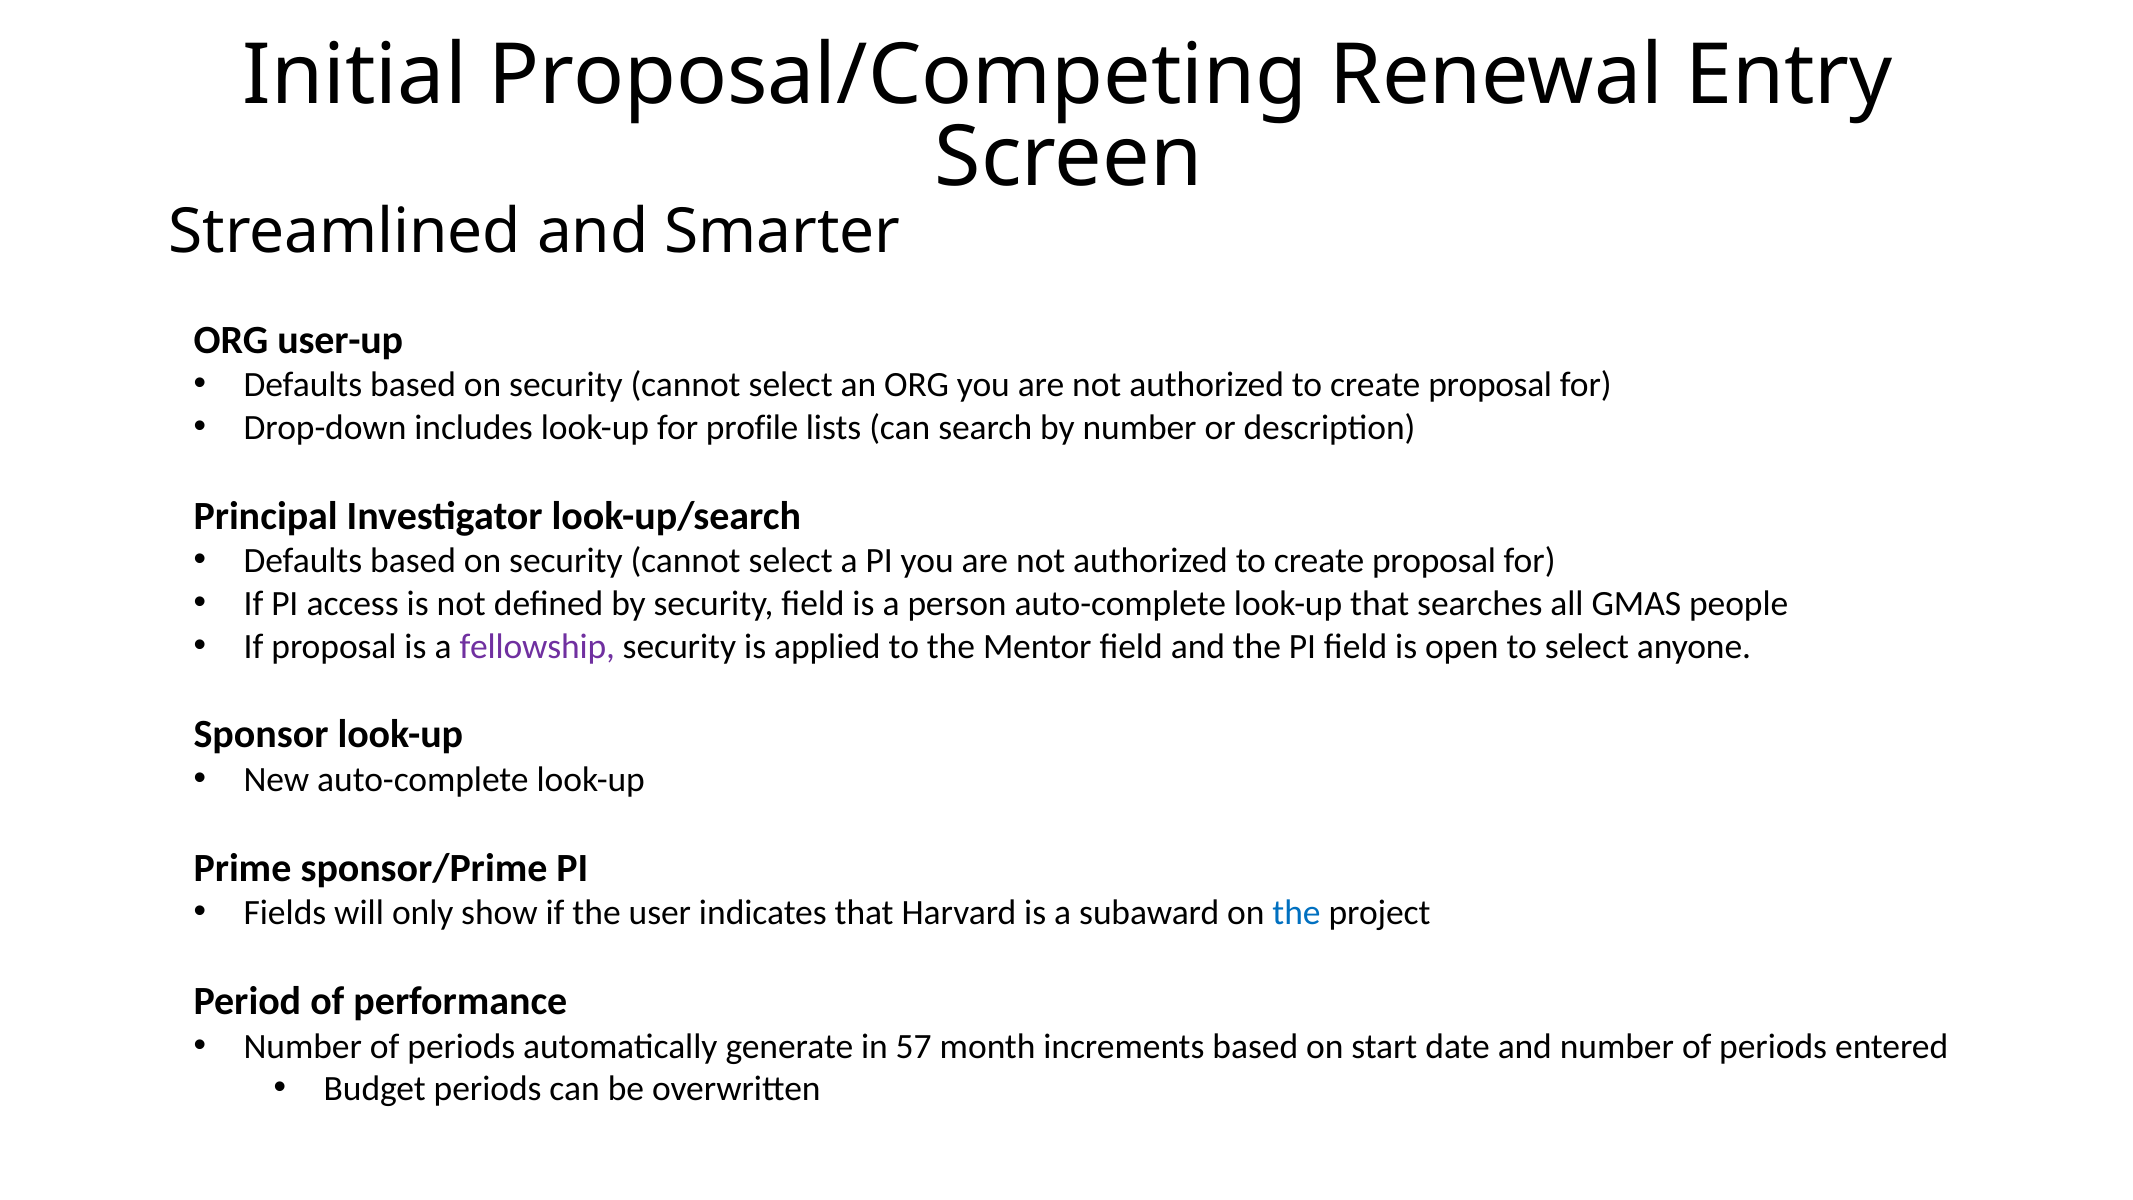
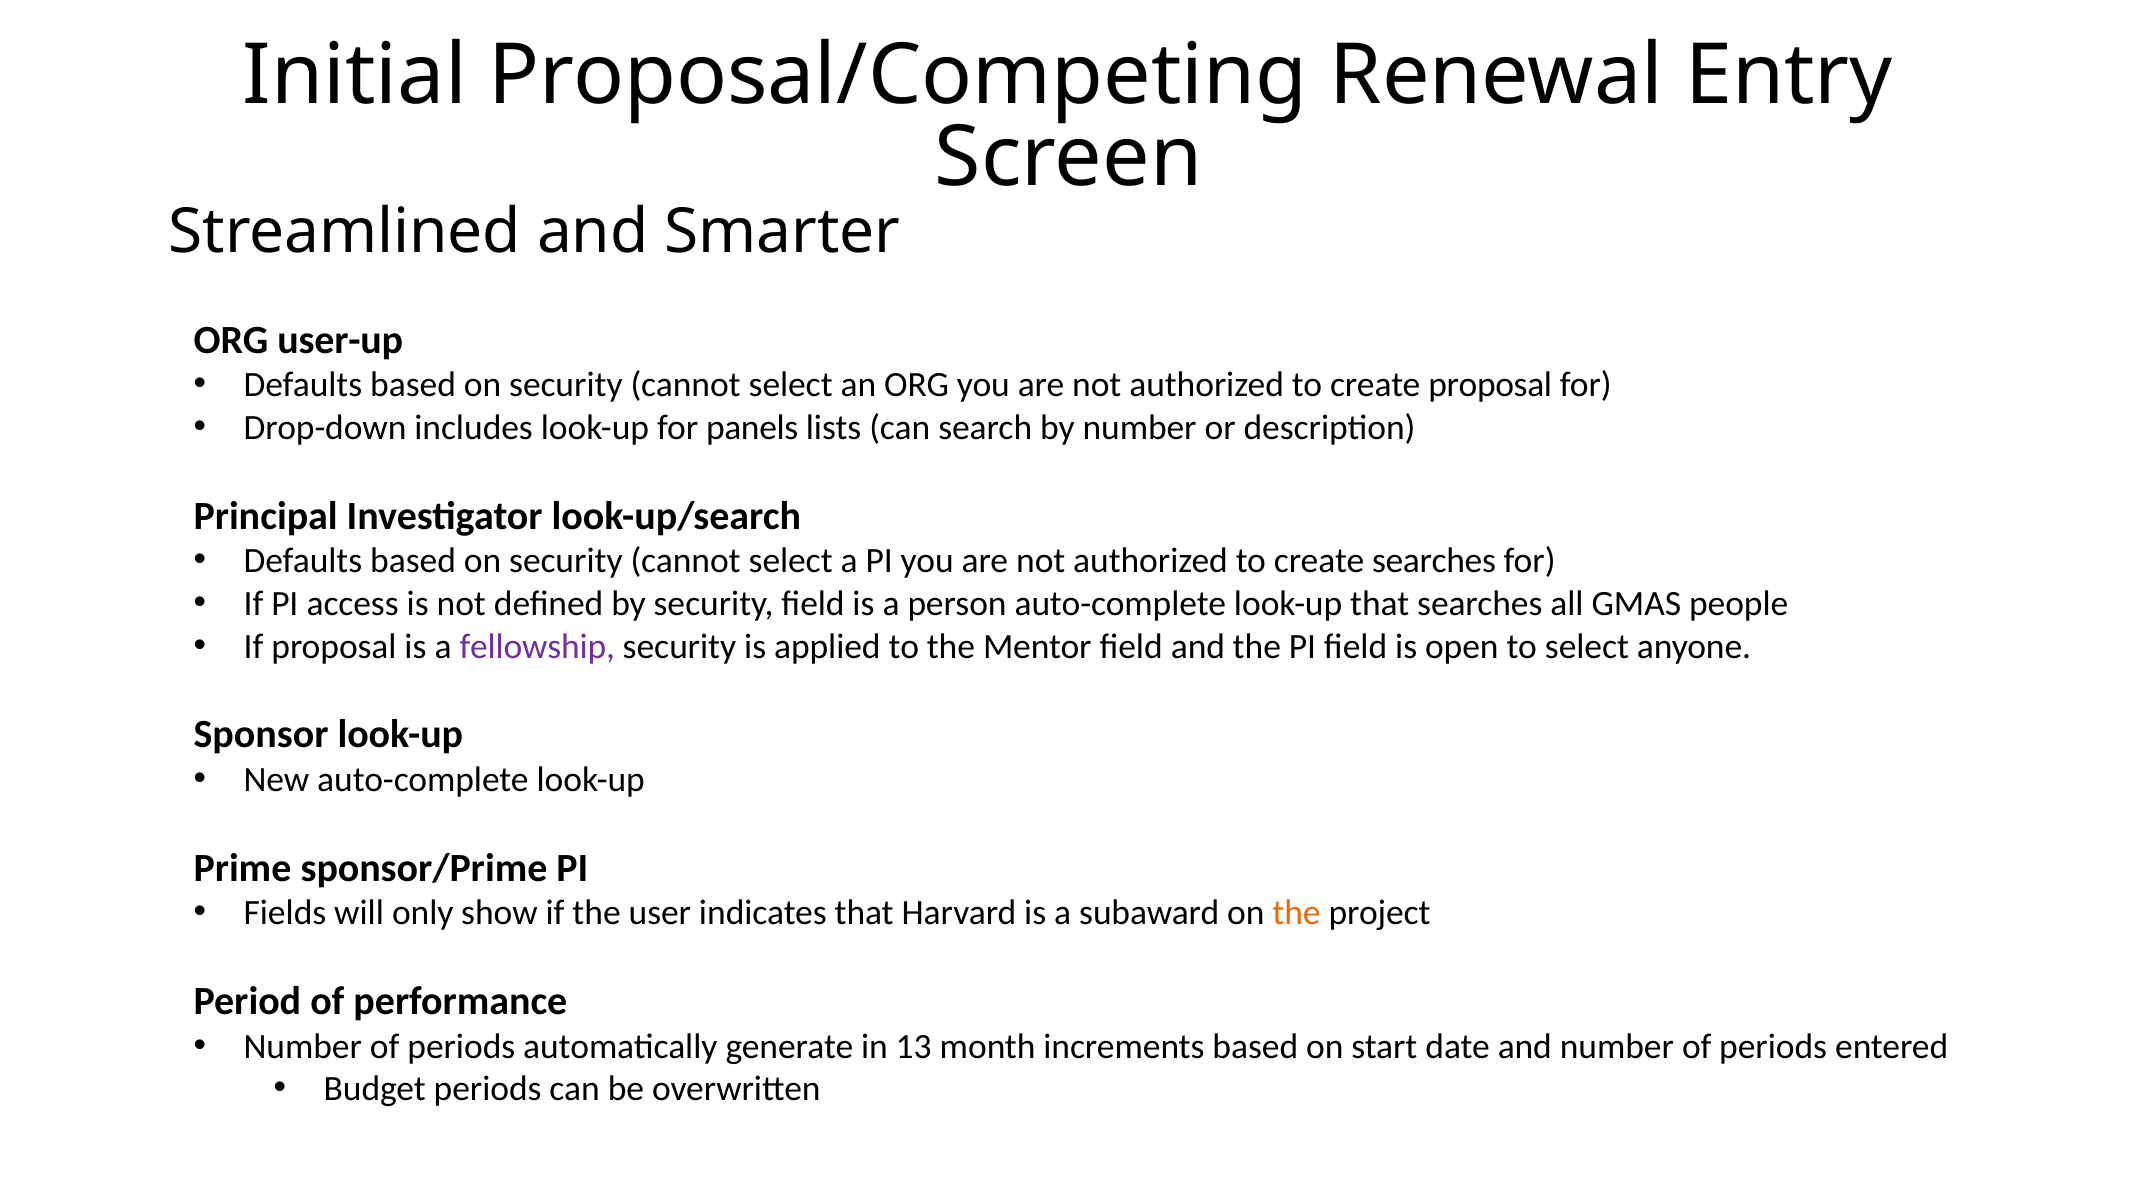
profile: profile -> panels (752, 428)
proposal: proposal -> searches (1434, 561)
the colour: blue -> orange (1297, 913)
57: 57 -> 13 (914, 1046)
